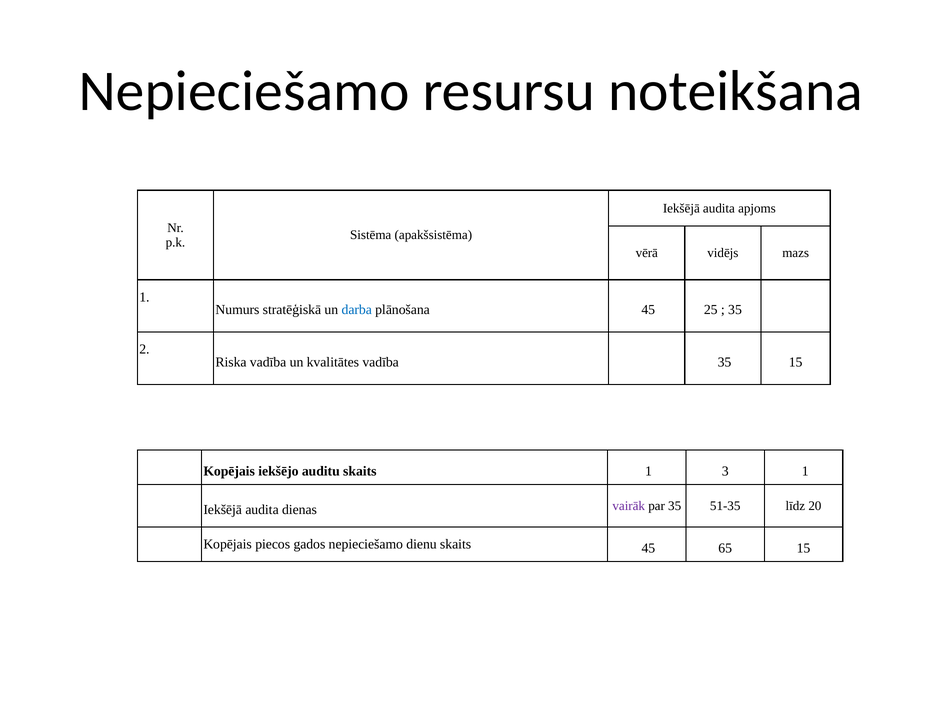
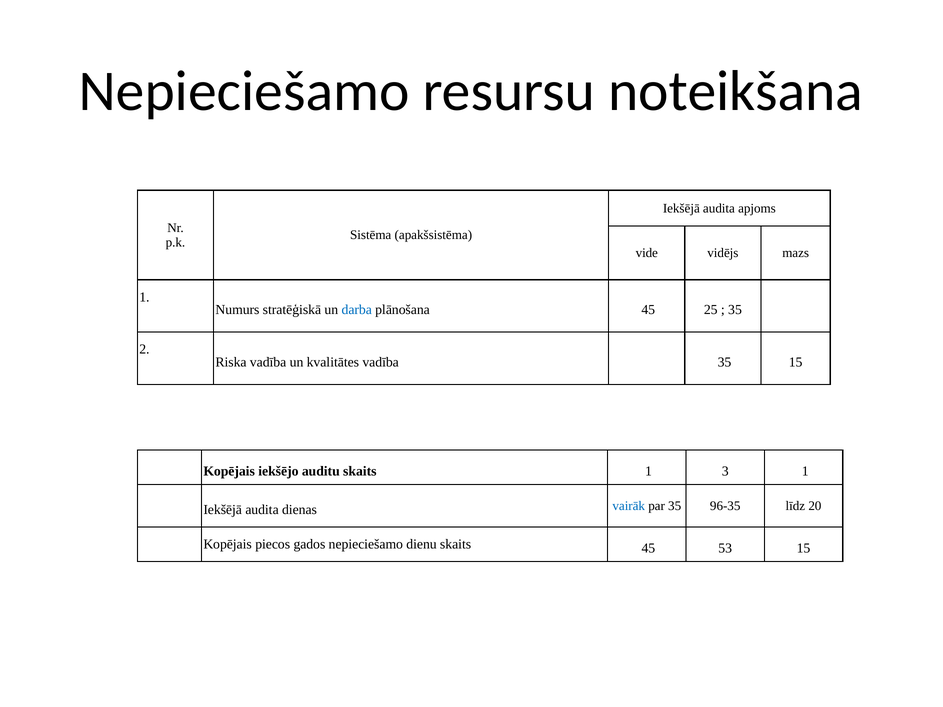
vērā: vērā -> vide (647, 253)
vairāk colour: purple -> blue (629, 506)
51-35: 51-35 -> 96-35 (725, 506)
65: 65 -> 53 (725, 548)
